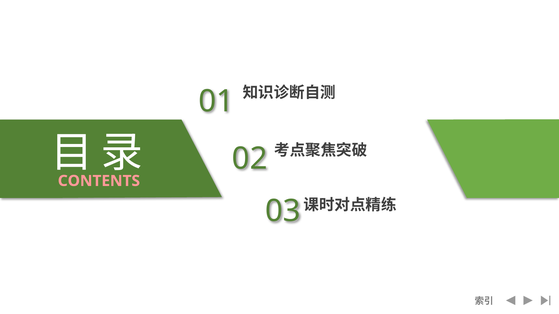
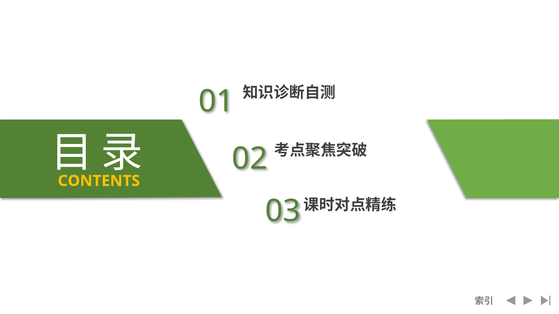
CONTENTS colour: pink -> yellow (99, 181)
